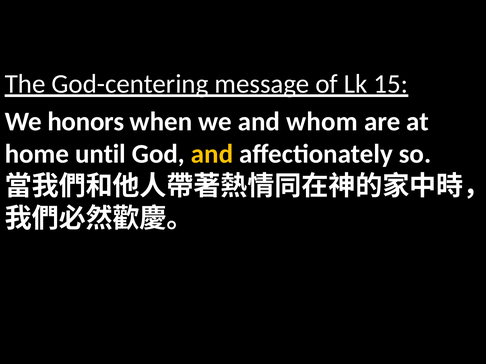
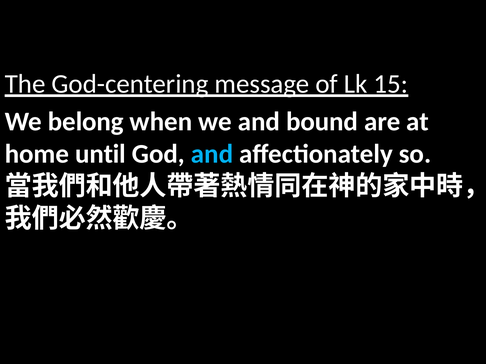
honors: honors -> belong (86, 122)
whom: whom -> bound (322, 122)
and colour: yellow -> light blue (212, 154)
